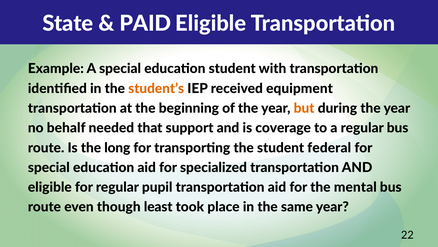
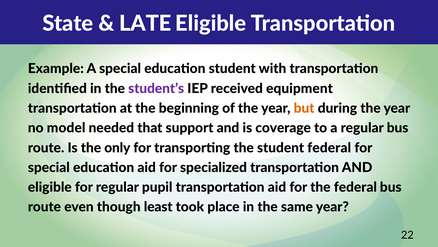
PAID: PAID -> LATE (145, 24)
student’s colour: orange -> purple (156, 88)
behalf: behalf -> model (66, 128)
long: long -> only (117, 147)
the mental: mental -> federal (355, 187)
